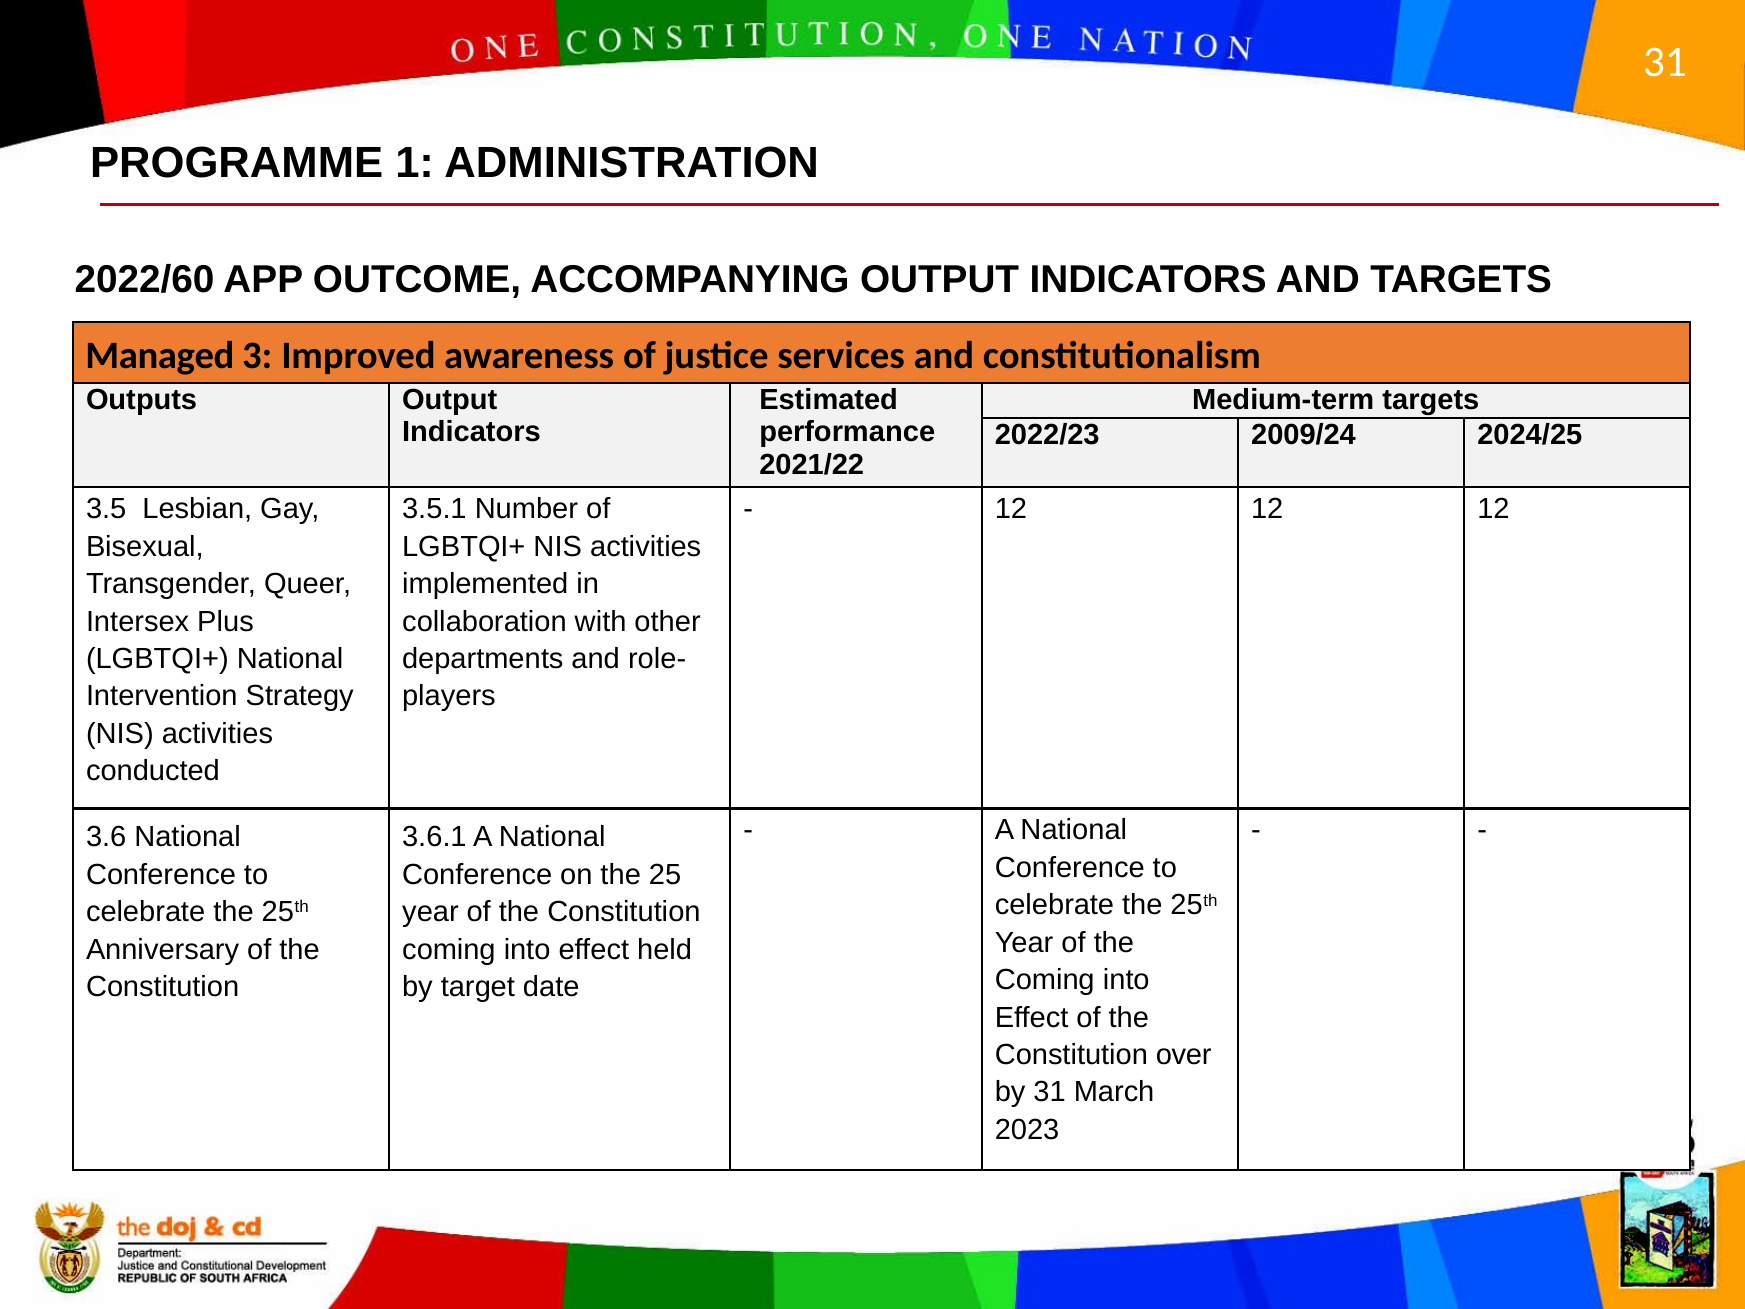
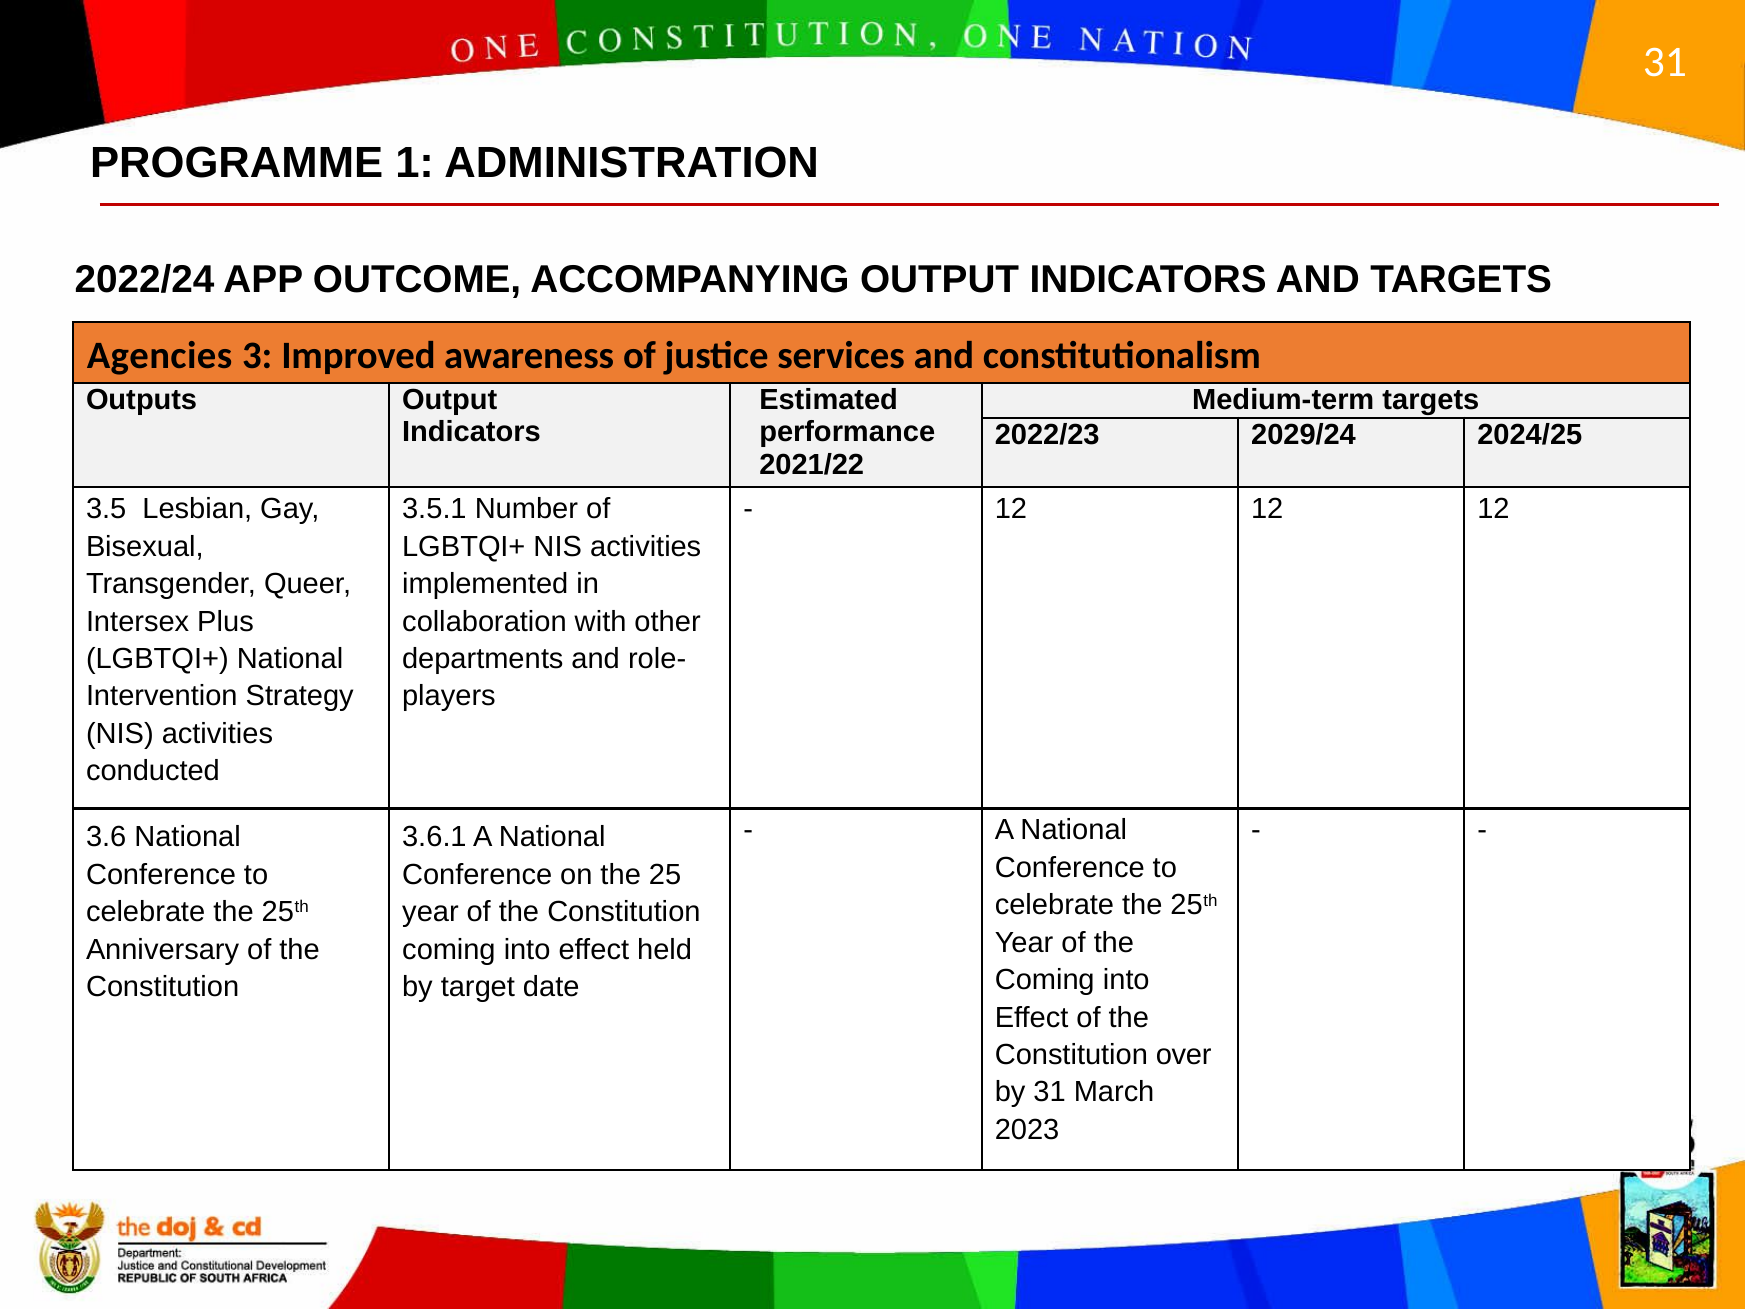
2022/60: 2022/60 -> 2022/24 (145, 280)
Managed: Managed -> Agencies (160, 356)
2009/24: 2009/24 -> 2029/24 (1304, 434)
